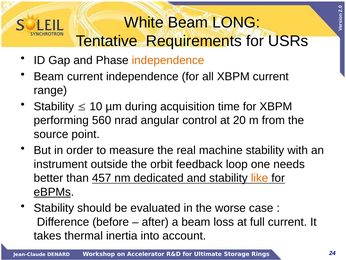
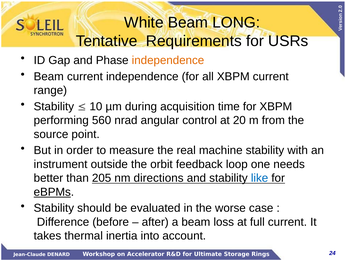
457: 457 -> 205 (102, 178)
dedicated: dedicated -> directions (159, 178)
like colour: orange -> blue (260, 178)
